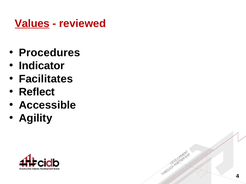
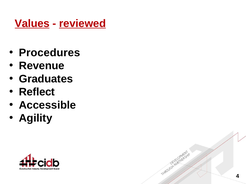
reviewed underline: none -> present (82, 24)
Indicator: Indicator -> Revenue (42, 66)
Facilitates: Facilitates -> Graduates (46, 79)
